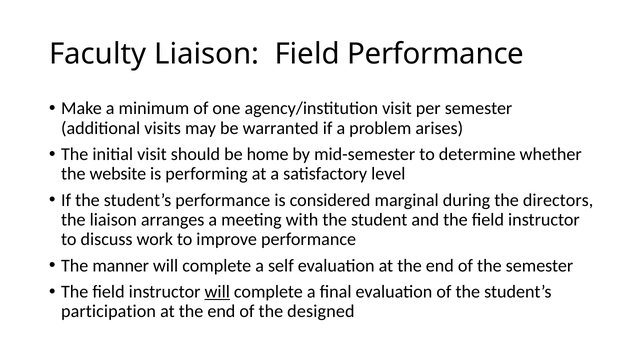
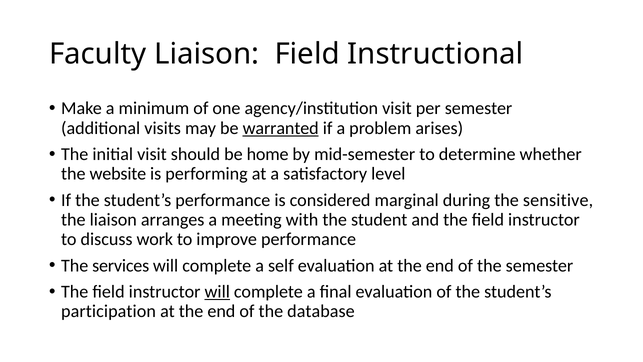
Field Performance: Performance -> Instructional (435, 54)
warranted underline: none -> present (281, 128)
directors: directors -> sensitive (558, 200)
manner: manner -> services (121, 265)
designed: designed -> database (321, 311)
